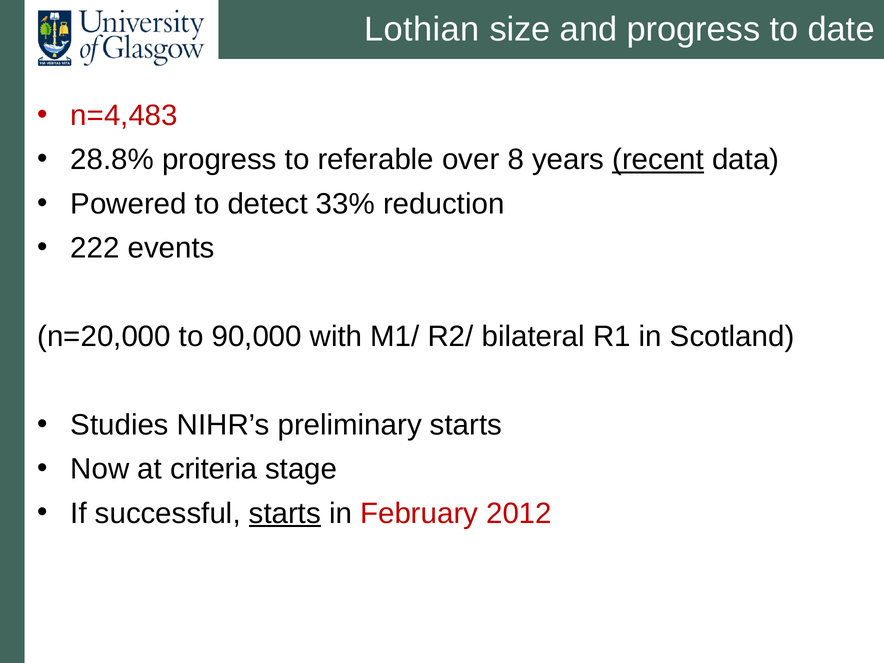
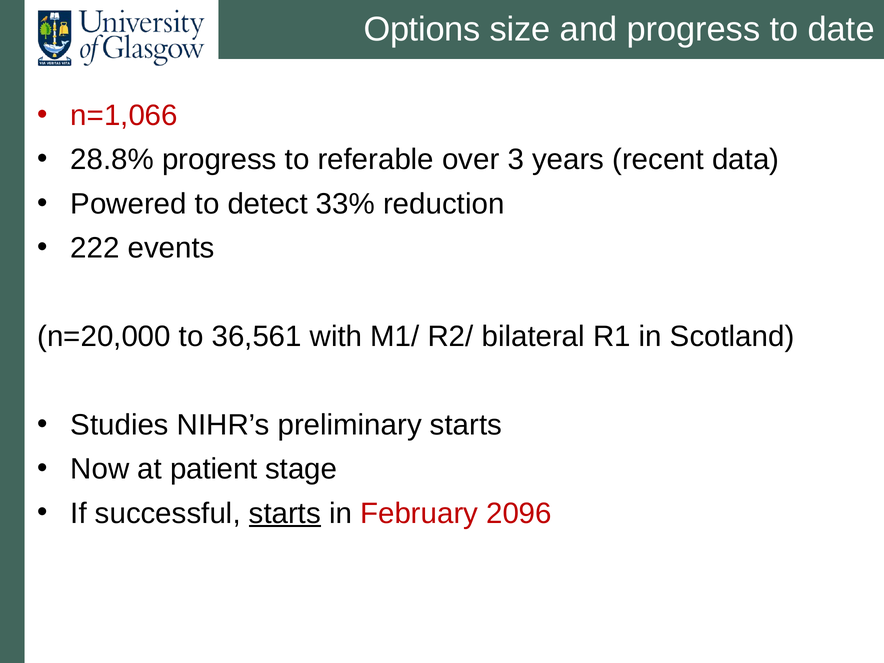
Lothian: Lothian -> Options (422, 29)
n=4,483: n=4,483 -> n=1,066 (124, 116)
8: 8 -> 3 (516, 160)
recent underline: present -> none (658, 160)
90,000: 90,000 -> 36,561 (257, 337)
criteria: criteria -> patient (214, 469)
2012: 2012 -> 2096 (519, 513)
